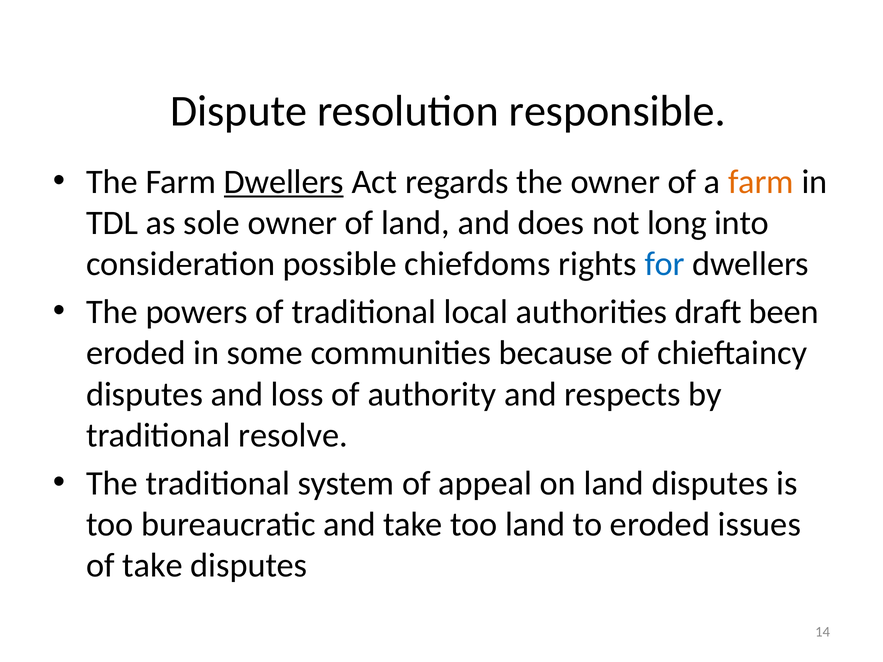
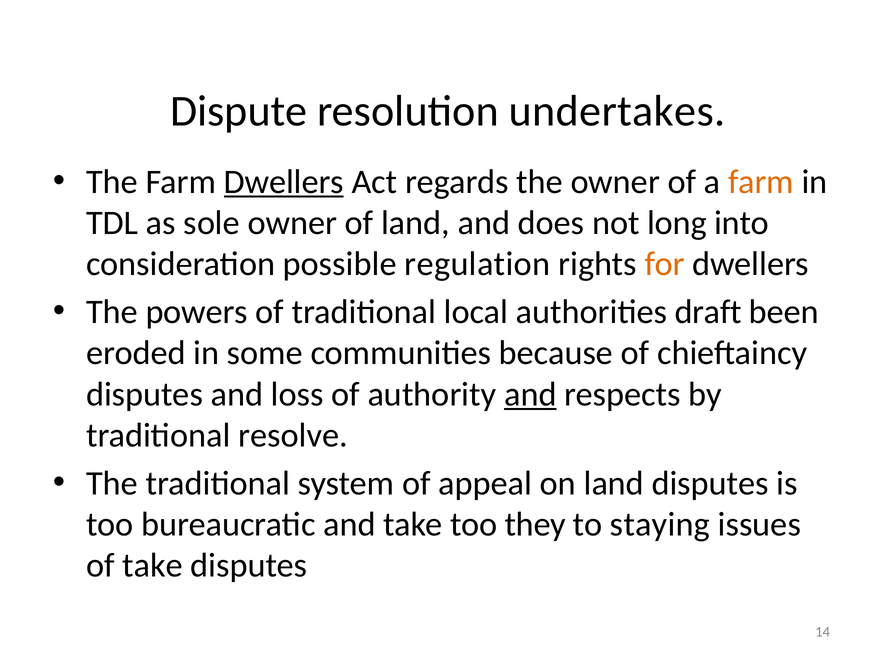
responsible: responsible -> undertakes (617, 111)
chiefdoms: chiefdoms -> regulation (477, 264)
for colour: blue -> orange (665, 264)
and underline: none -> present (530, 394)
too land: land -> they (535, 525)
to eroded: eroded -> staying (660, 525)
